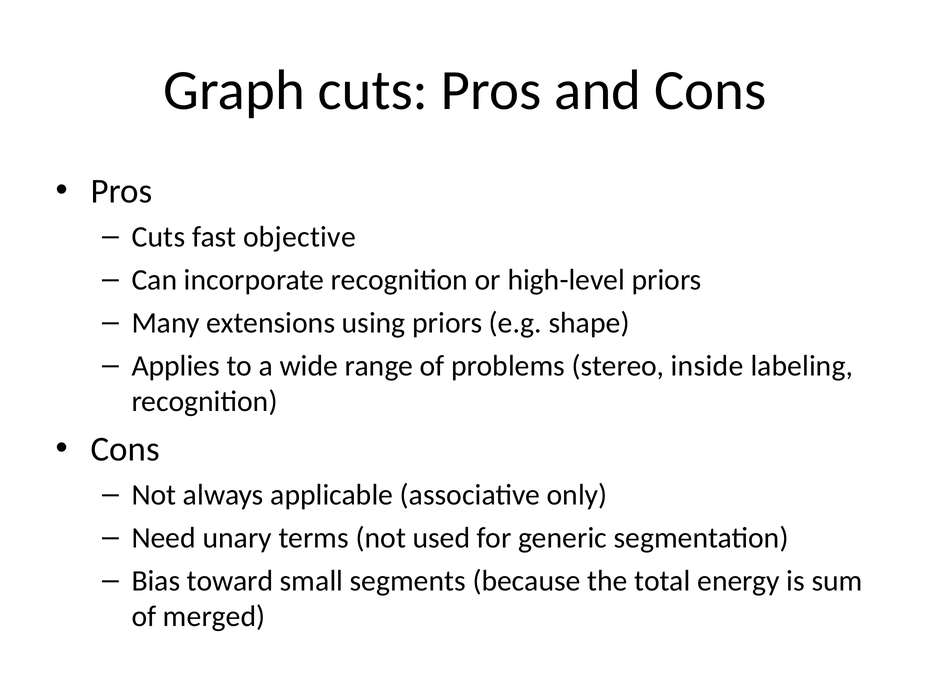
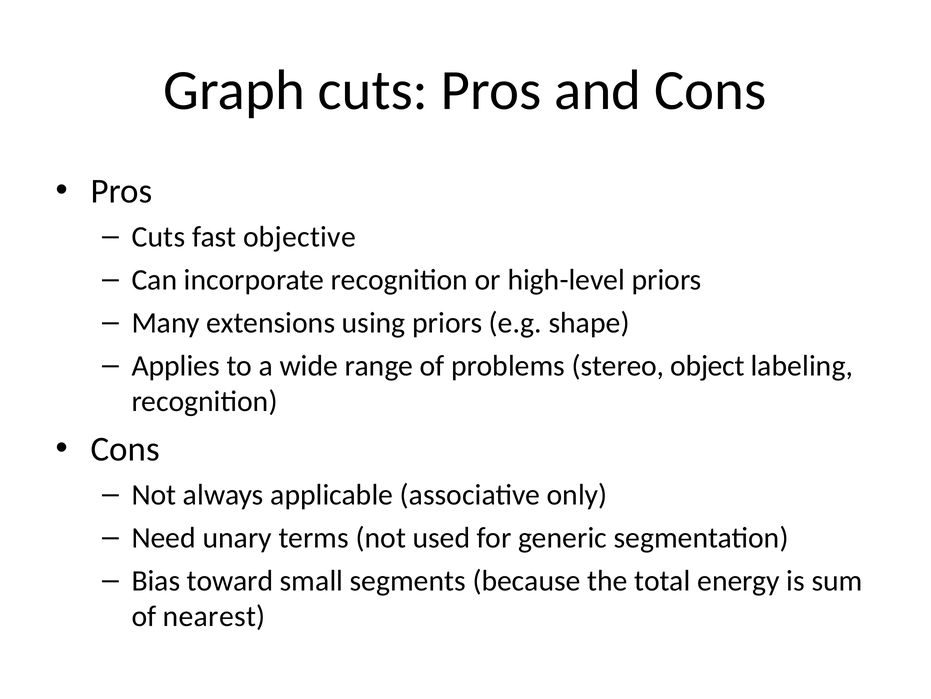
inside: inside -> object (707, 365)
merged: merged -> nearest (214, 616)
